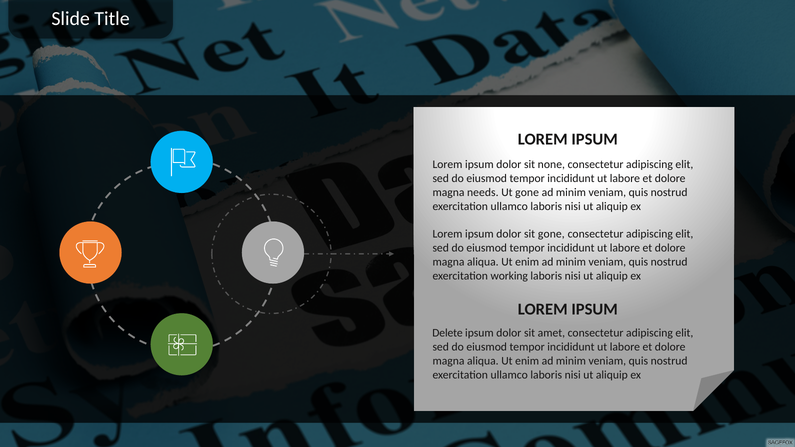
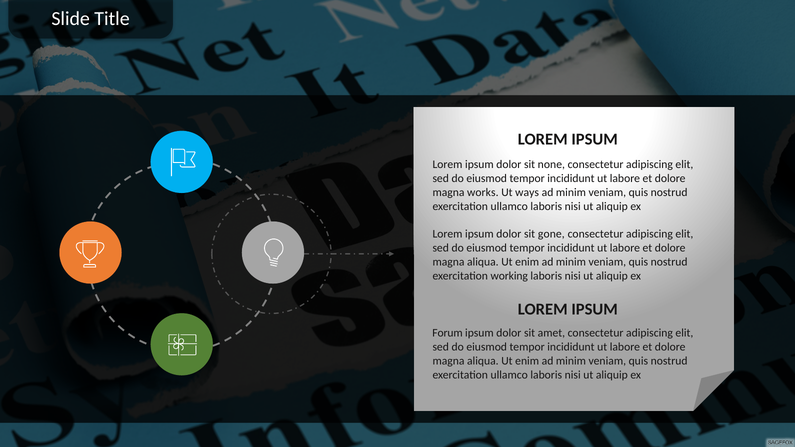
needs: needs -> works (483, 192)
Ut gone: gone -> ways (527, 192)
Delete: Delete -> Forum (448, 333)
